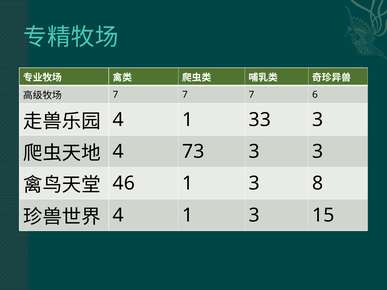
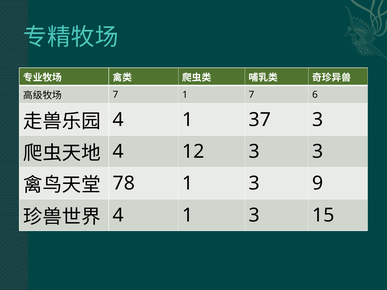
7: 7 -> 1 (185, 95)
33: 33 -> 37 (260, 120)
73: 73 -> 12 (193, 152)
46: 46 -> 78 (124, 184)
8: 8 -> 9 (318, 184)
